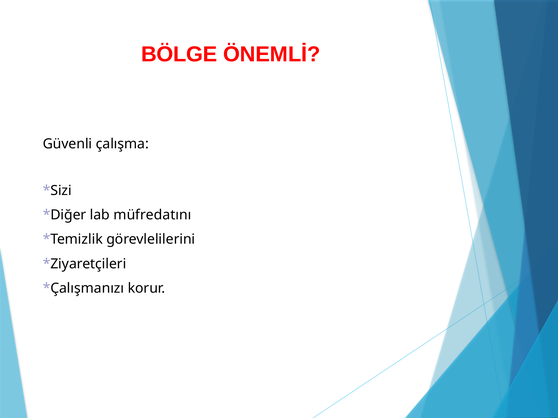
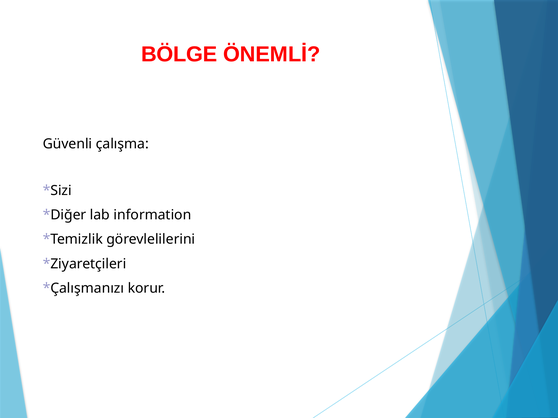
müfredatını: müfredatını -> information (152, 215)
